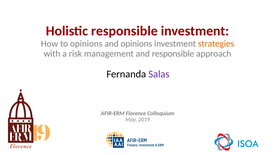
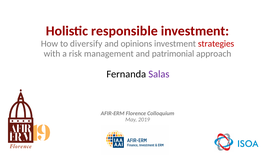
to opinions: opinions -> diversify (86, 44)
strategies colour: orange -> red (216, 44)
and responsible: responsible -> patrimonial (173, 54)
